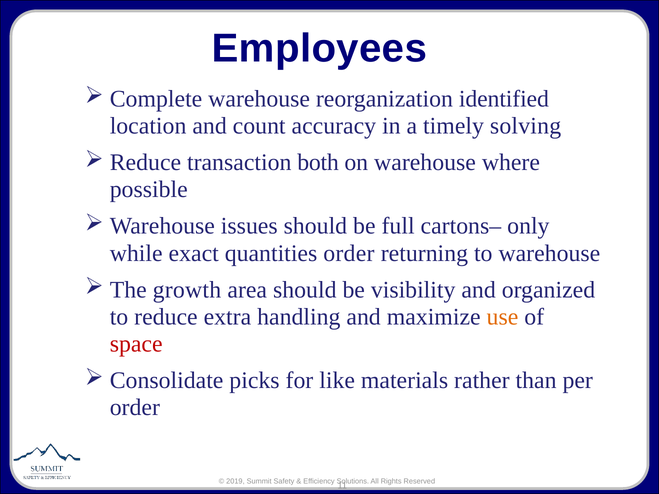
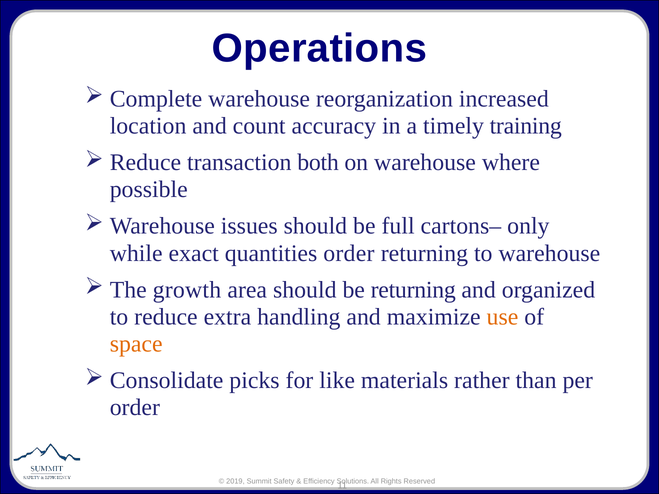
Employees: Employees -> Operations (319, 48)
identified: identified -> increased (504, 99)
solving: solving -> training (526, 126)
be visibility: visibility -> returning (413, 290)
space colour: red -> orange (136, 344)
